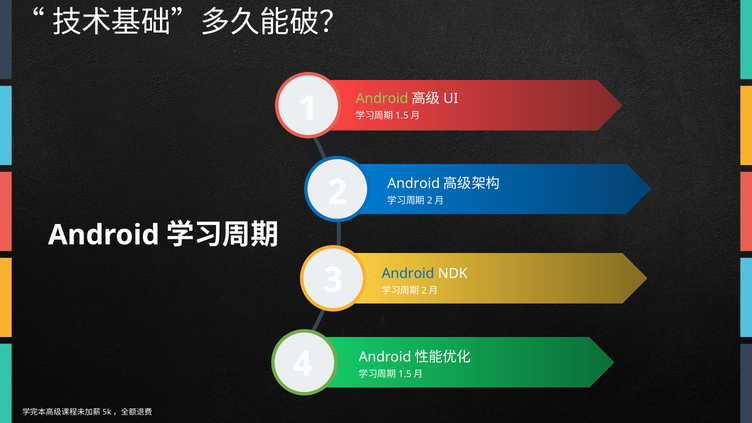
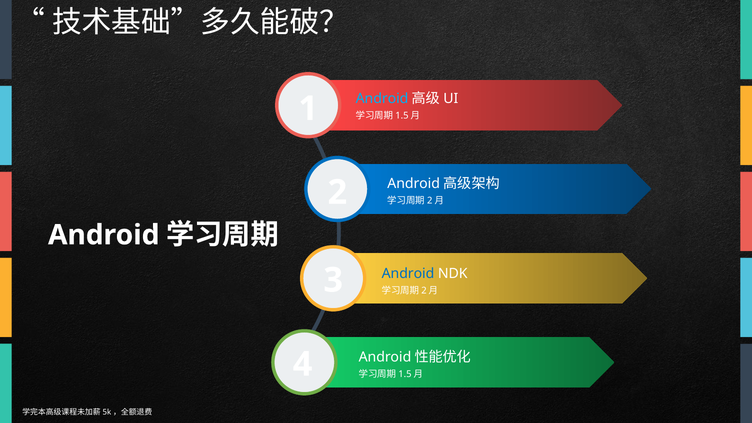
Android colour: light green -> light blue (382, 99)
